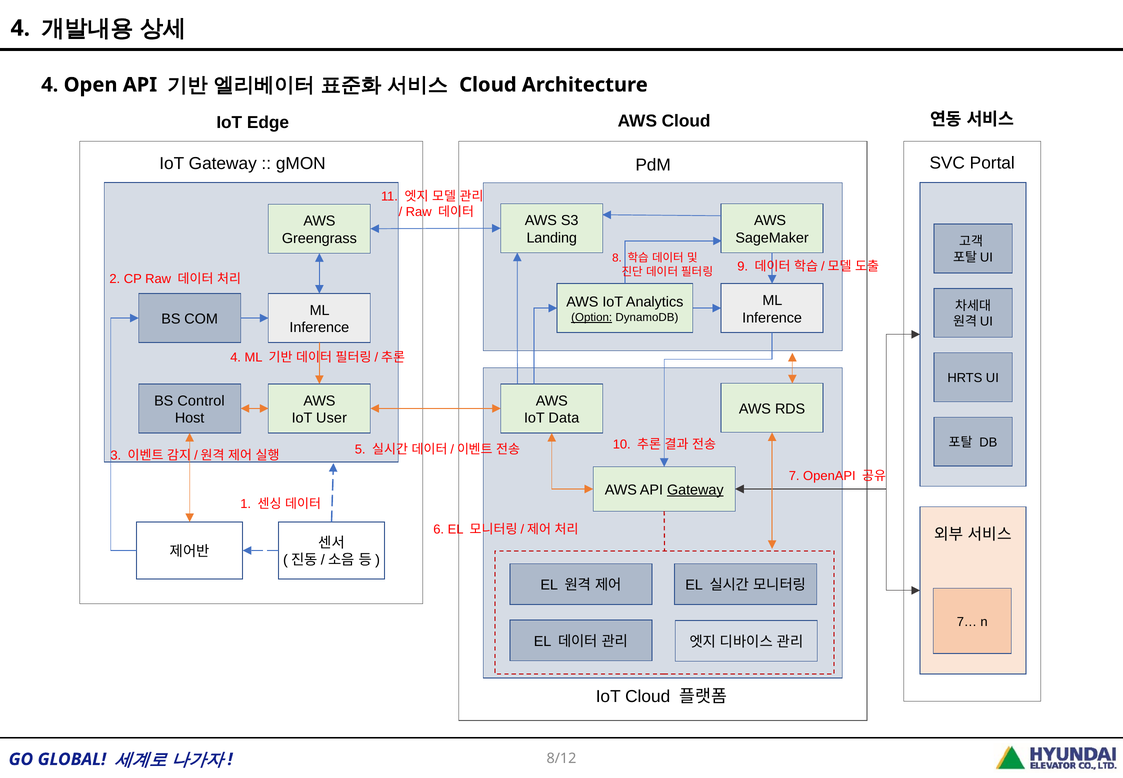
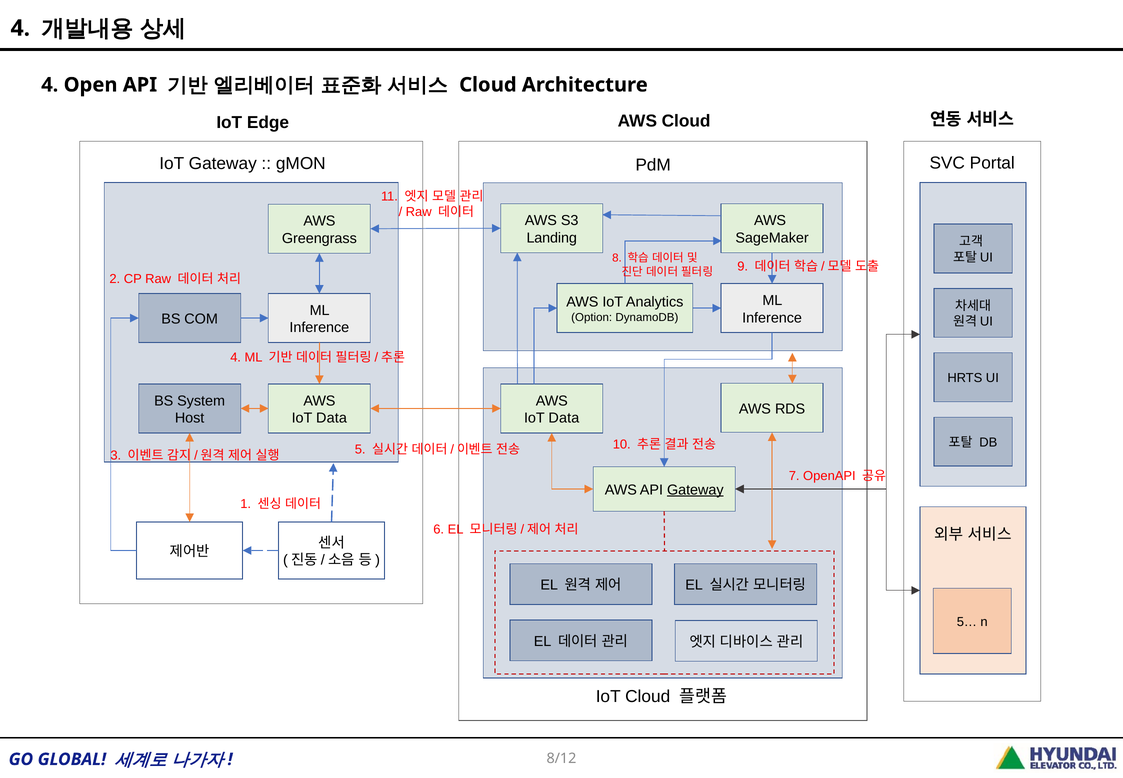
Option underline: present -> none (592, 317)
Control: Control -> System (201, 401)
User: User -> Data (332, 418)
7…: 7… -> 5… (967, 621)
